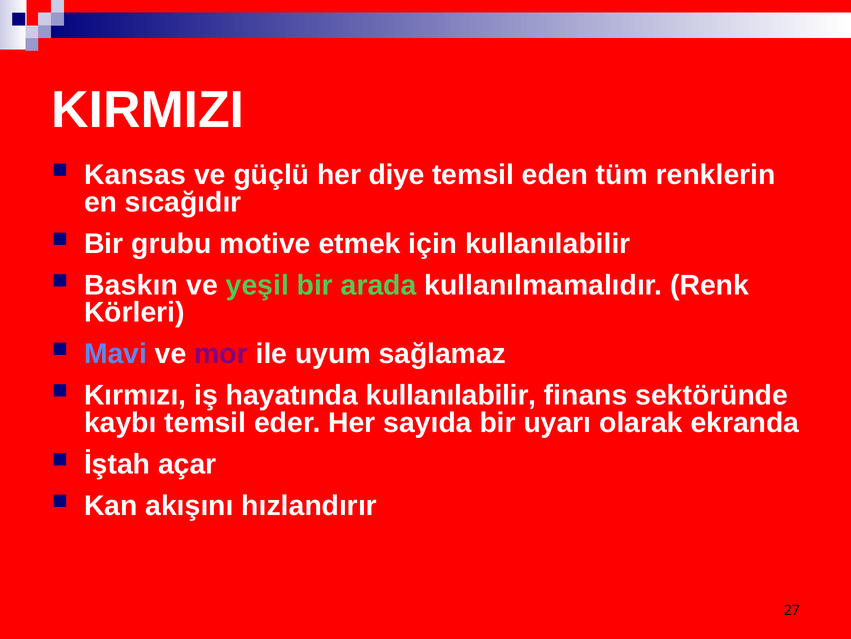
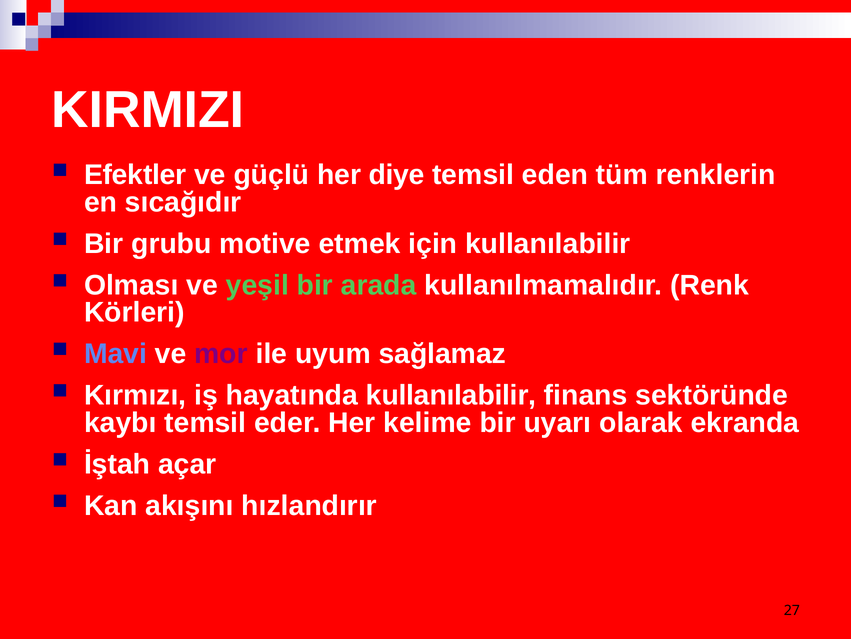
Kansas: Kansas -> Efektler (135, 175)
Baskın: Baskın -> Olması (131, 285)
sayıda: sayıda -> kelime (427, 422)
